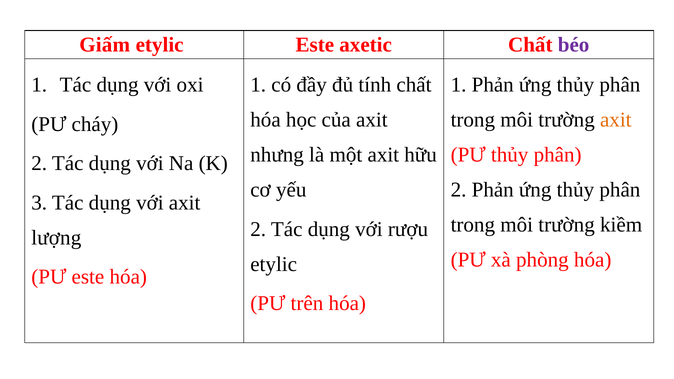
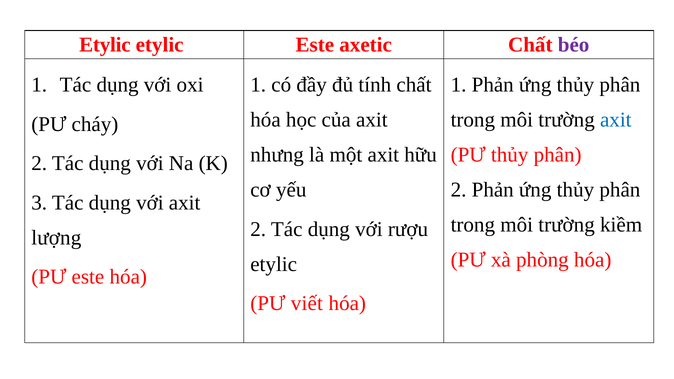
Giấm: Giấm -> Etylic (105, 45)
axit colour: orange -> blue (616, 120)
trên: trên -> viết (307, 303)
